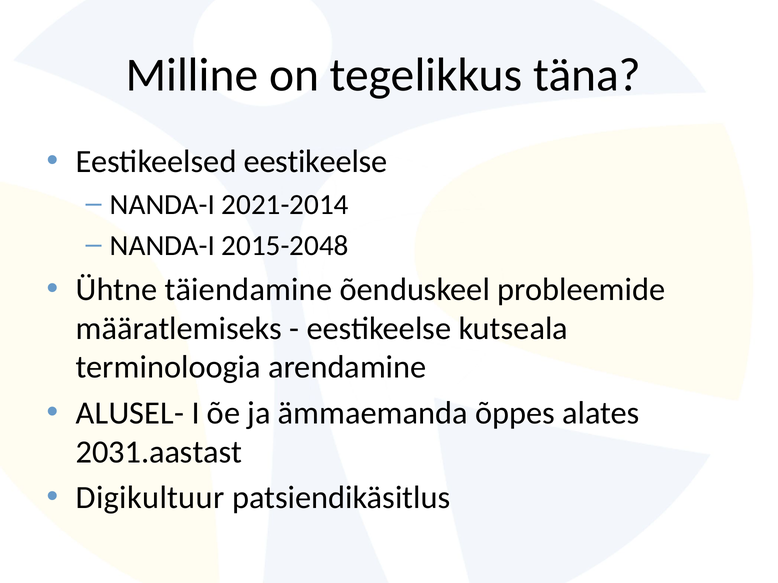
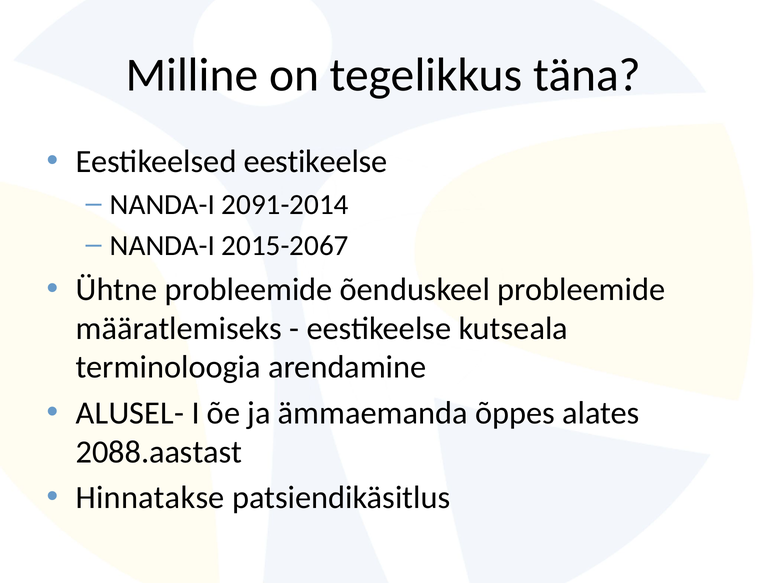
2021-2014: 2021-2014 -> 2091-2014 (285, 205)
2015-2048: 2015-2048 -> 2015-2067 (285, 246)
Ühtne täiendamine: täiendamine -> probleemide (249, 290)
2031.aastast: 2031.aastast -> 2088.aastast (159, 452)
Digikultuur: Digikultuur -> Hinnatakse (150, 498)
